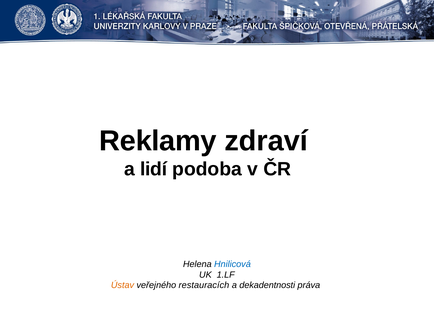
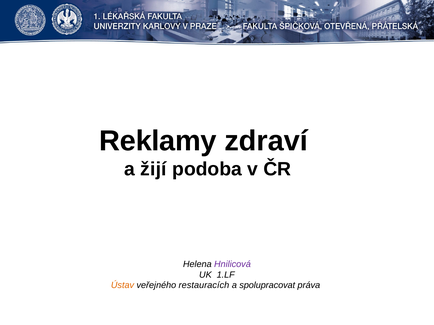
lidí: lidí -> žijí (153, 170)
Hnilicová colour: blue -> purple (232, 265)
dekadentnosti: dekadentnosti -> spolupracovat (267, 286)
